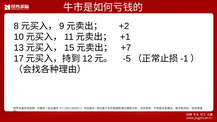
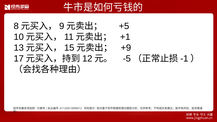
+2: +2 -> +5 (124, 26)
+7: +7 -> +9 (126, 48)
